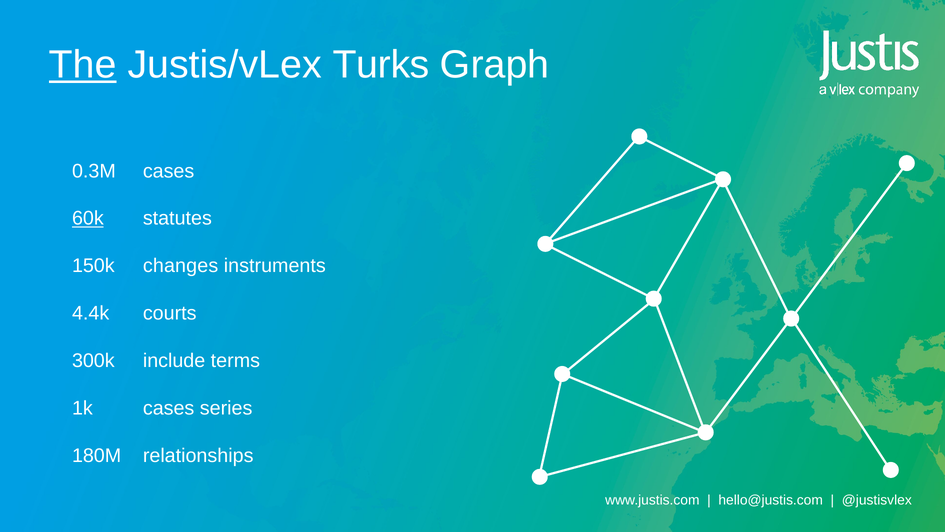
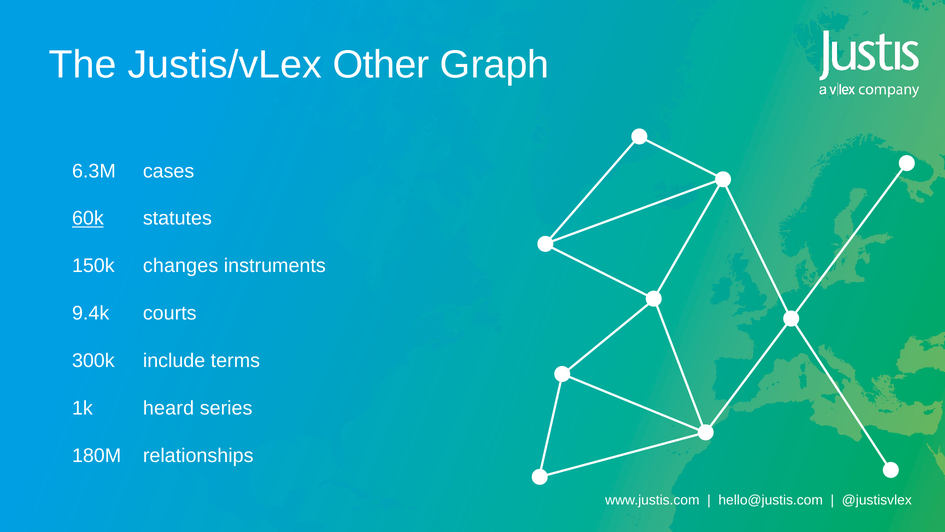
The underline: present -> none (83, 65)
Turks: Turks -> Other (381, 65)
0.3M: 0.3M -> 6.3M (94, 171)
4.4k: 4.4k -> 9.4k (91, 313)
1k cases: cases -> heard (169, 408)
